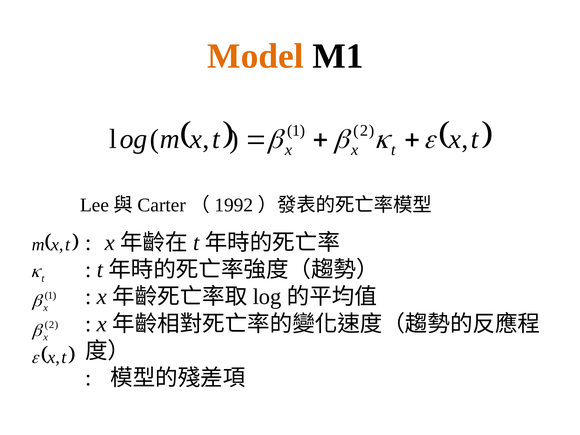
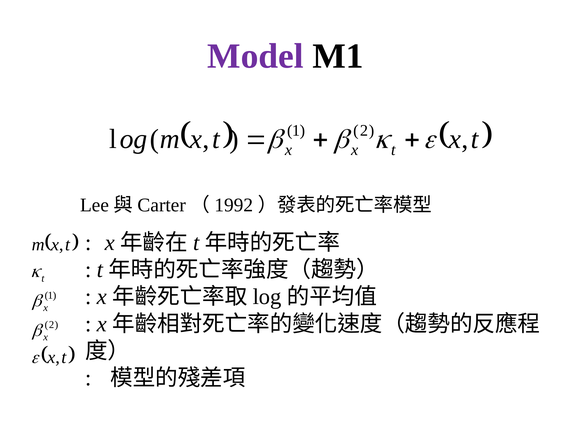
Model colour: orange -> purple (255, 56)
